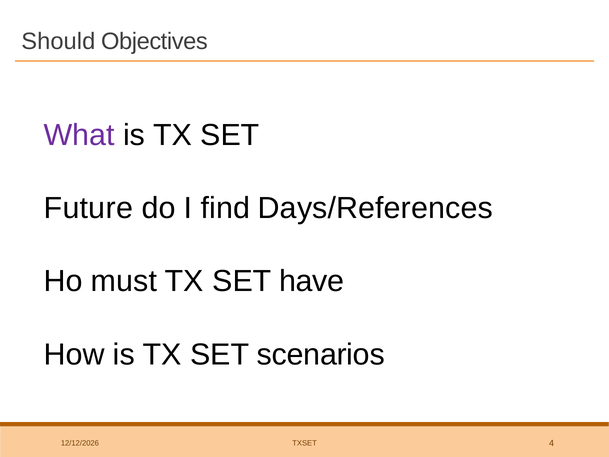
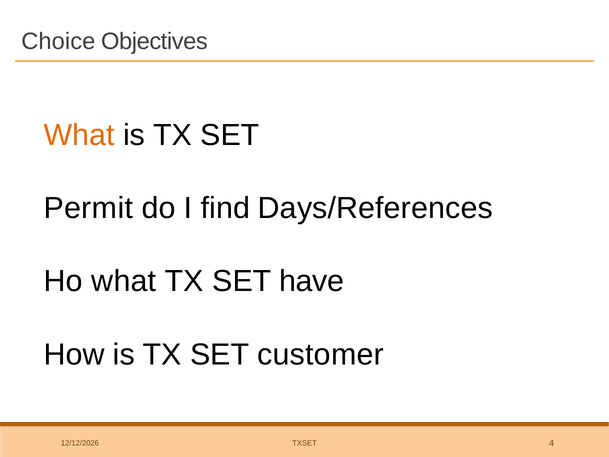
Should: Should -> Choice (58, 41)
What colour: purple -> orange (79, 135)
Future: Future -> Permit (88, 208)
Ho must: must -> what (124, 281)
scenarios: scenarios -> customer (321, 354)
